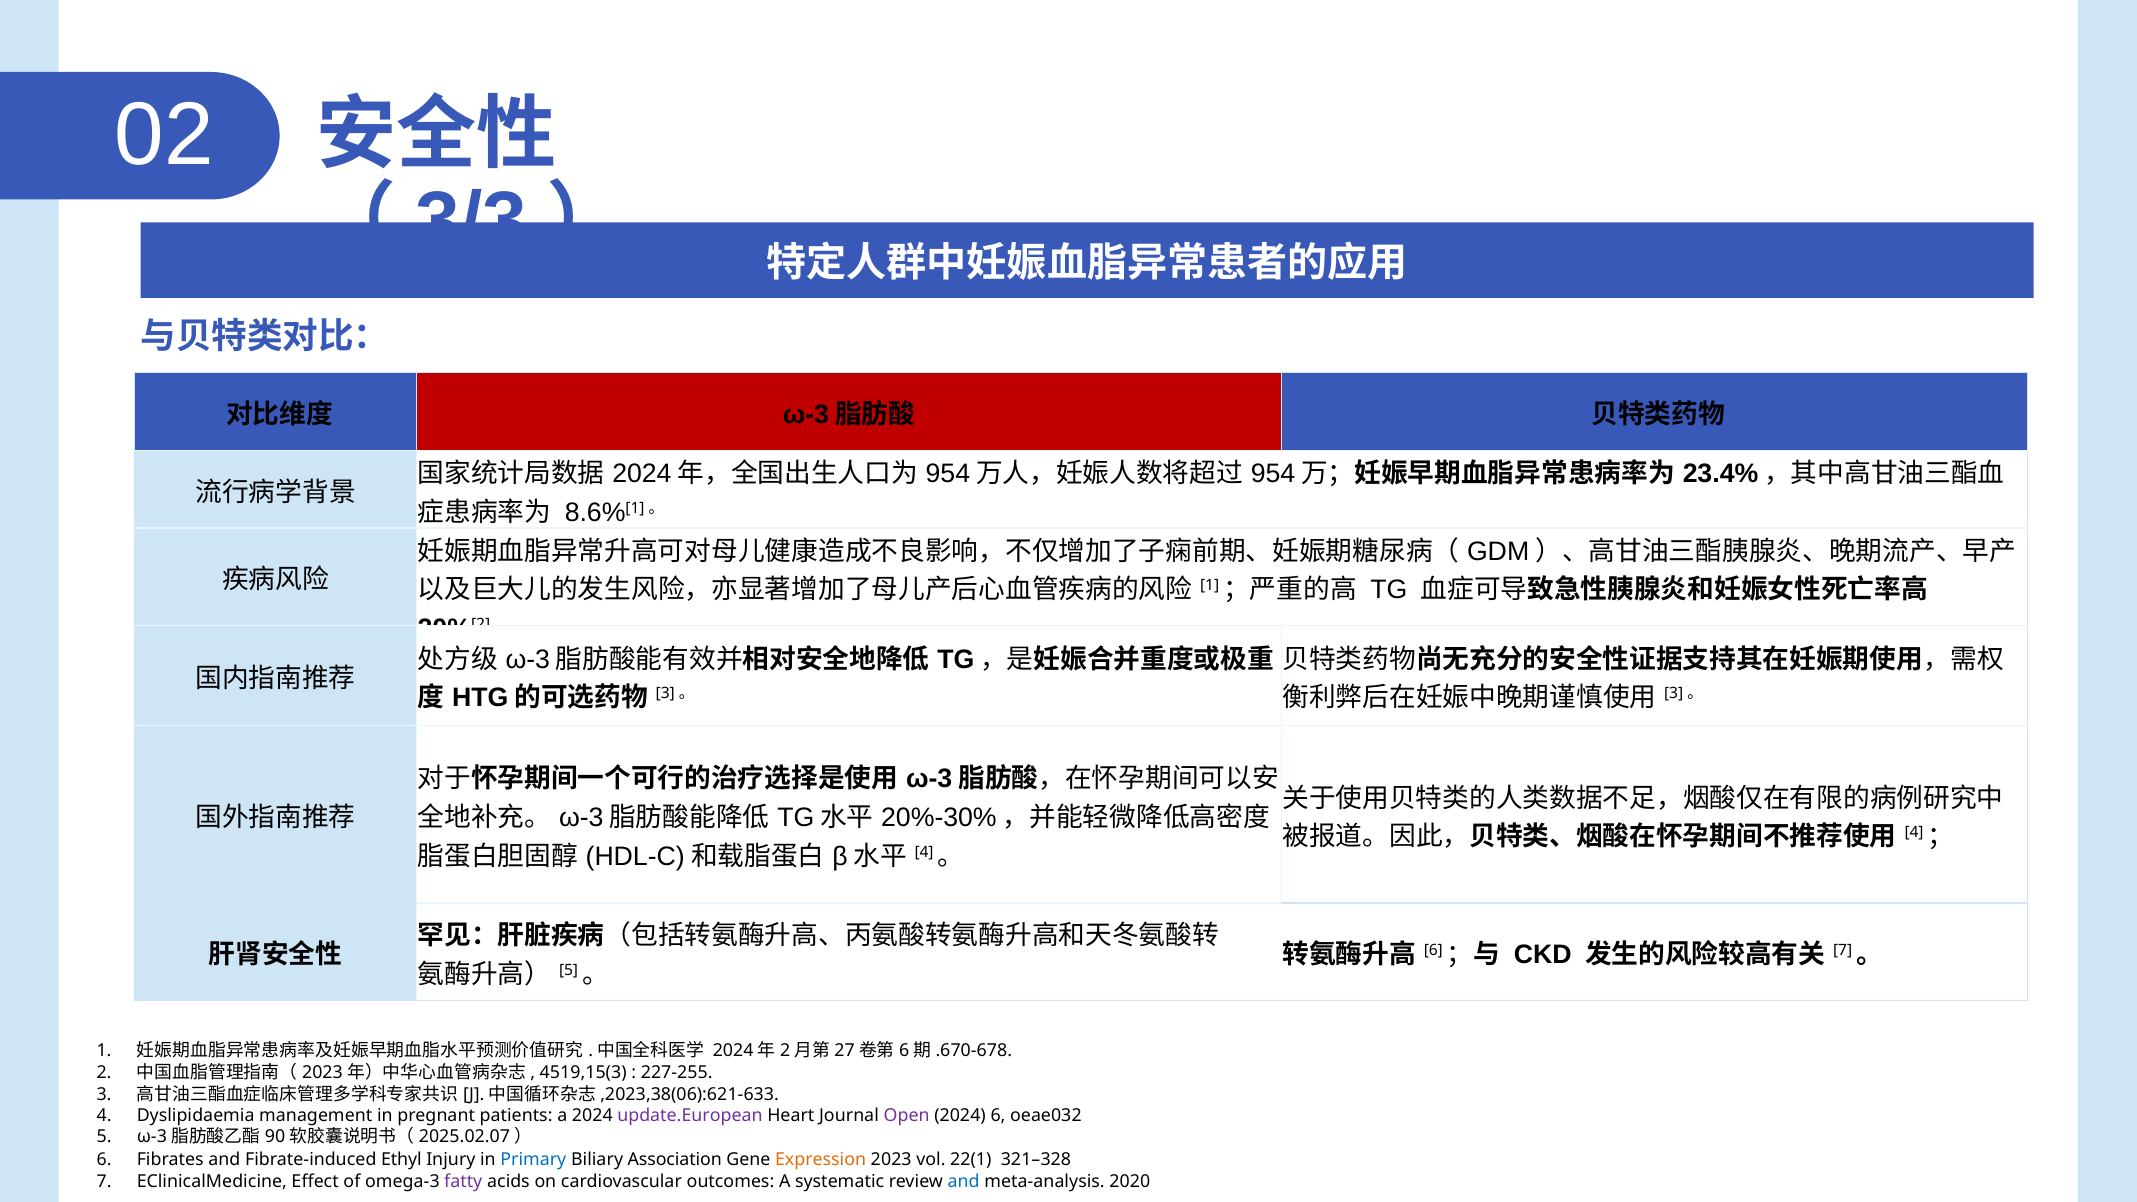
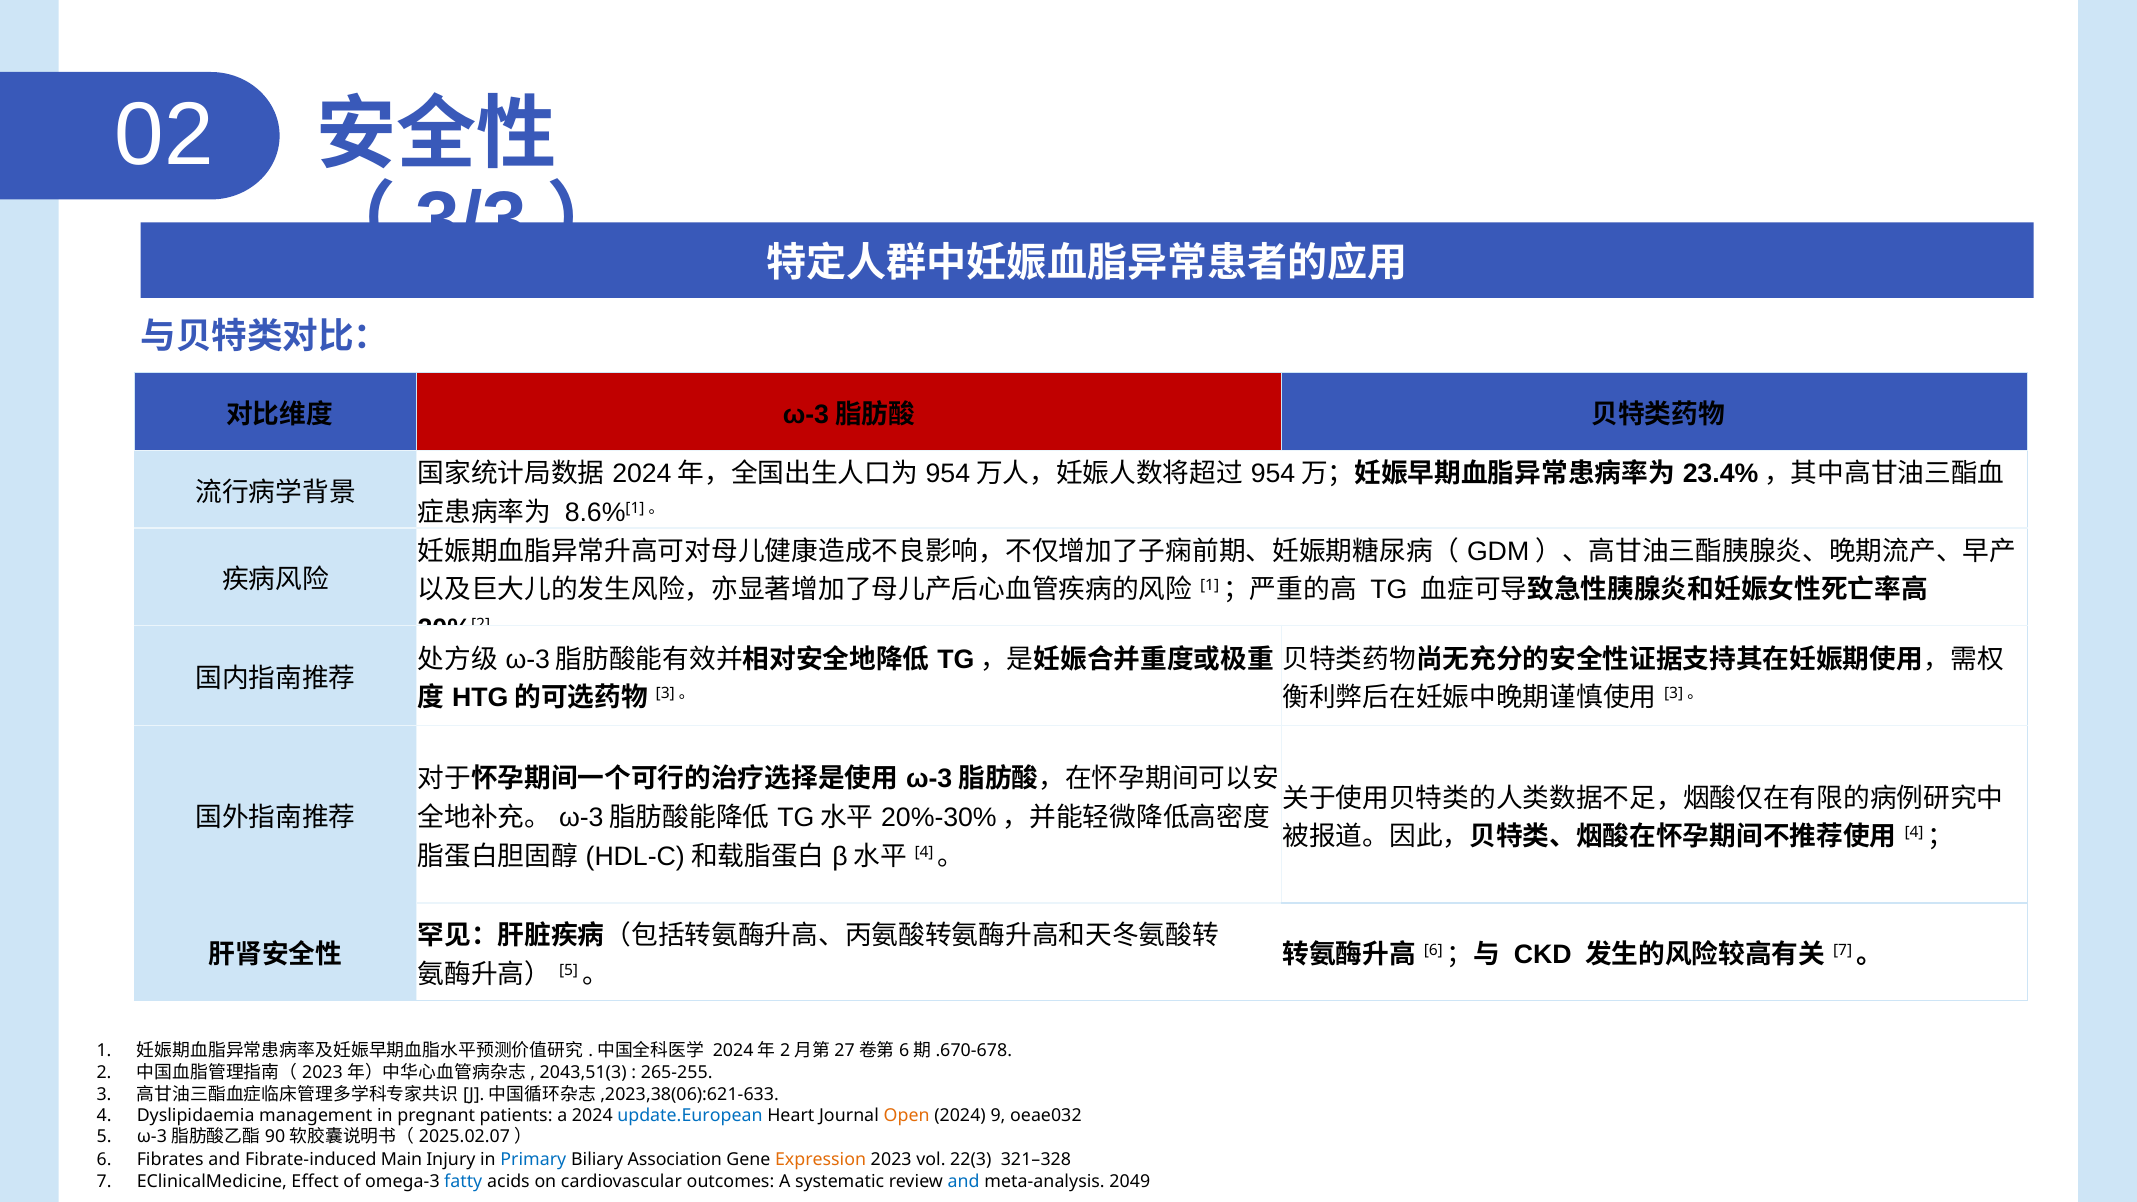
4519,15(3: 4519,15(3 -> 2043,51(3 (583, 1073)
227-255: 227-255 -> 265-255 (677, 1073)
update.European colour: purple -> blue (690, 1116)
Open colour: purple -> orange (907, 1116)
2024 6: 6 -> 9 (998, 1116)
Ethyl: Ethyl -> Main (401, 1159)
22(1: 22(1 -> 22(3 (971, 1159)
fatty colour: purple -> blue (463, 1181)
2020: 2020 -> 2049 (1130, 1181)
